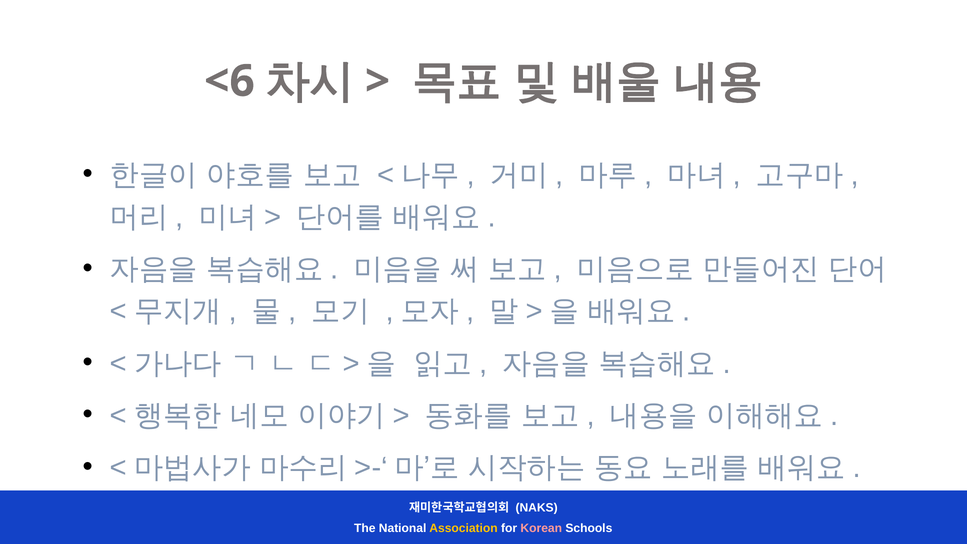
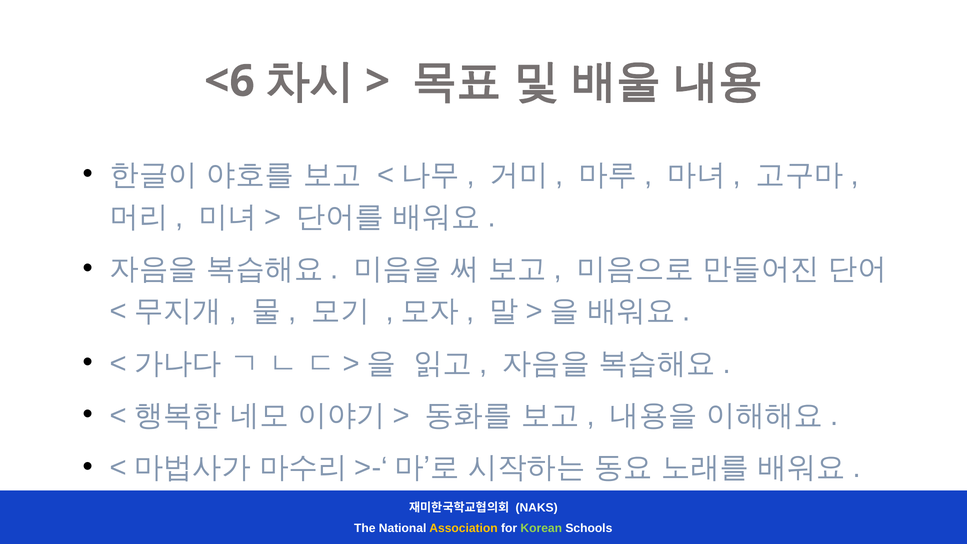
Korean colour: pink -> light green (541, 528)
